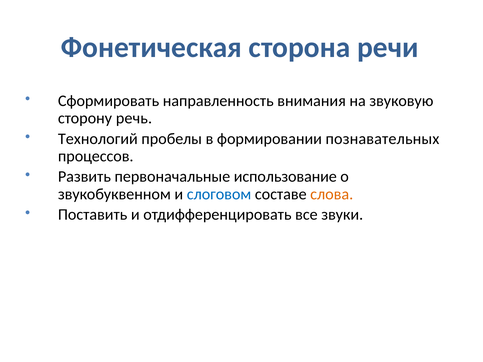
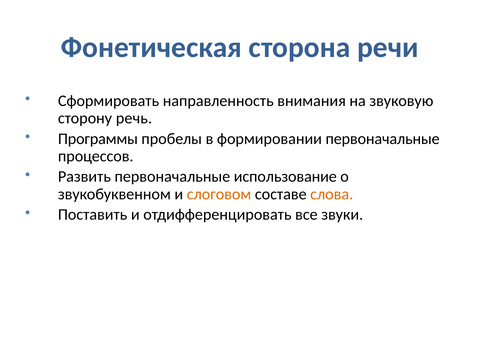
Технологий: Технологий -> Программы (98, 139)
формировании познавательных: познавательных -> первоначальные (383, 139)
слоговом colour: blue -> orange (219, 194)
